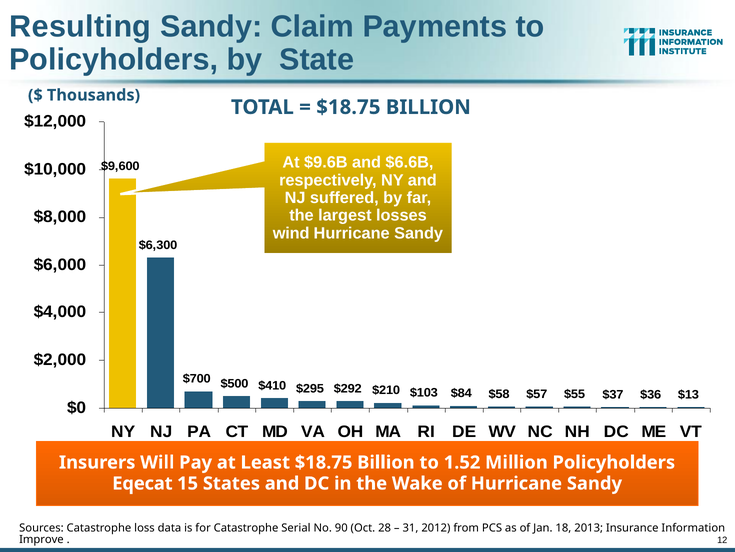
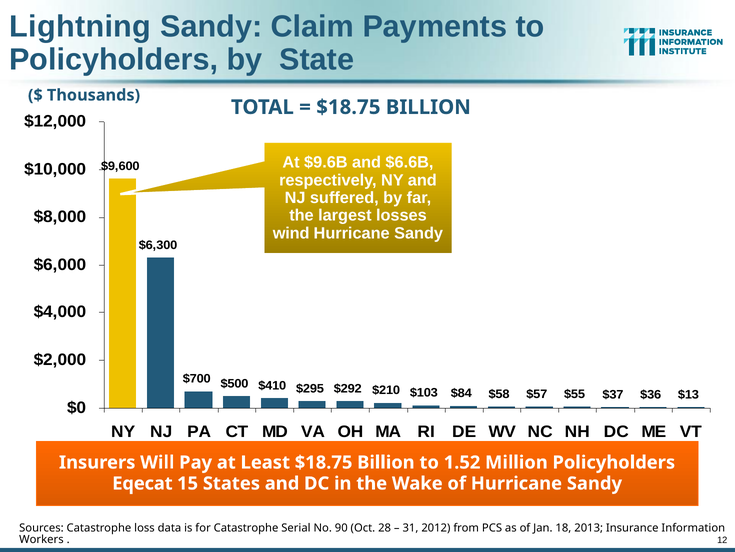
Resulting: Resulting -> Lightning (80, 27)
Improve: Improve -> Workers (41, 539)
